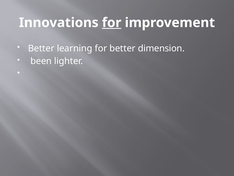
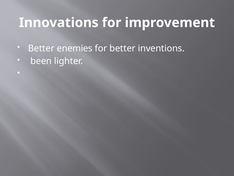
for underline: present -> none (112, 23)
learning: learning -> enemies (75, 48)
dimension: dimension -> inventions (161, 48)
